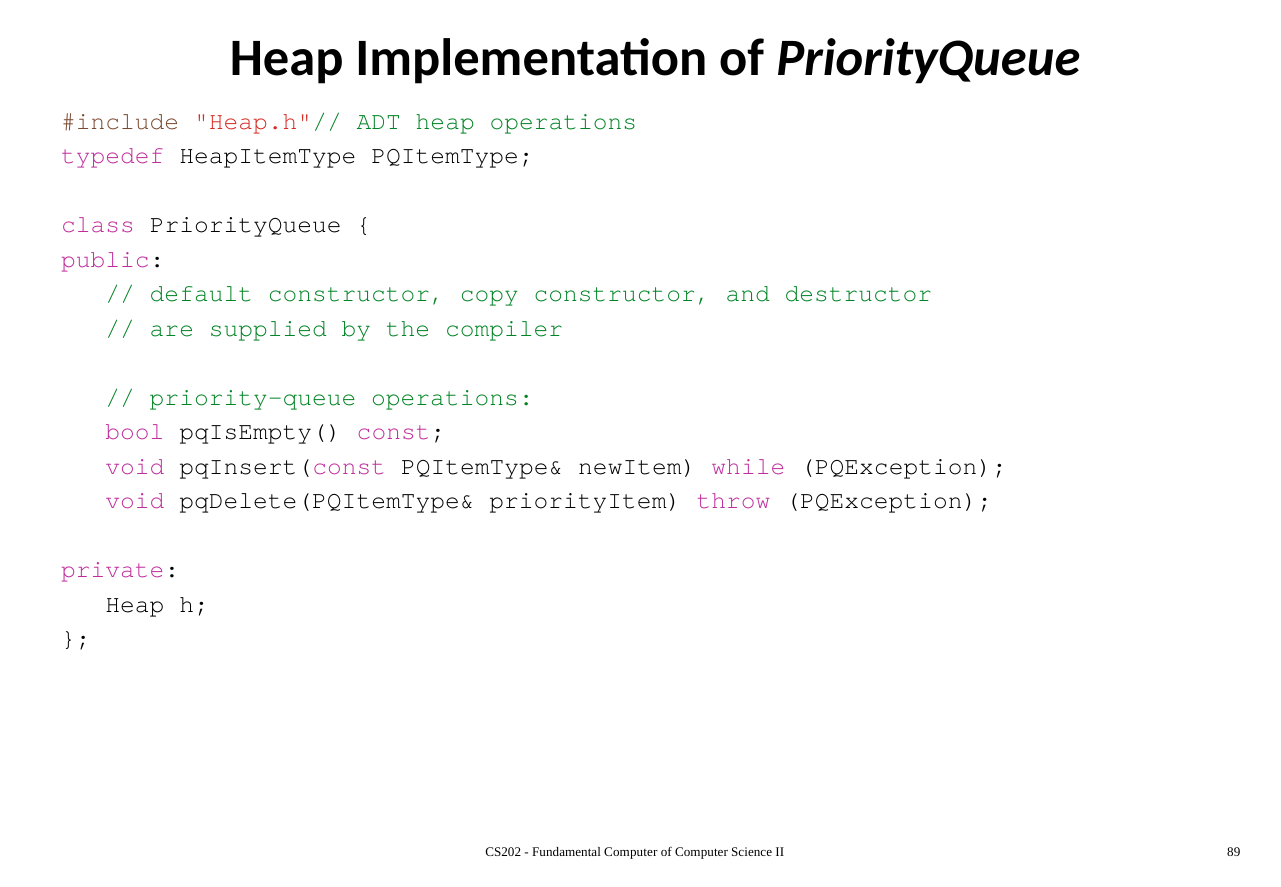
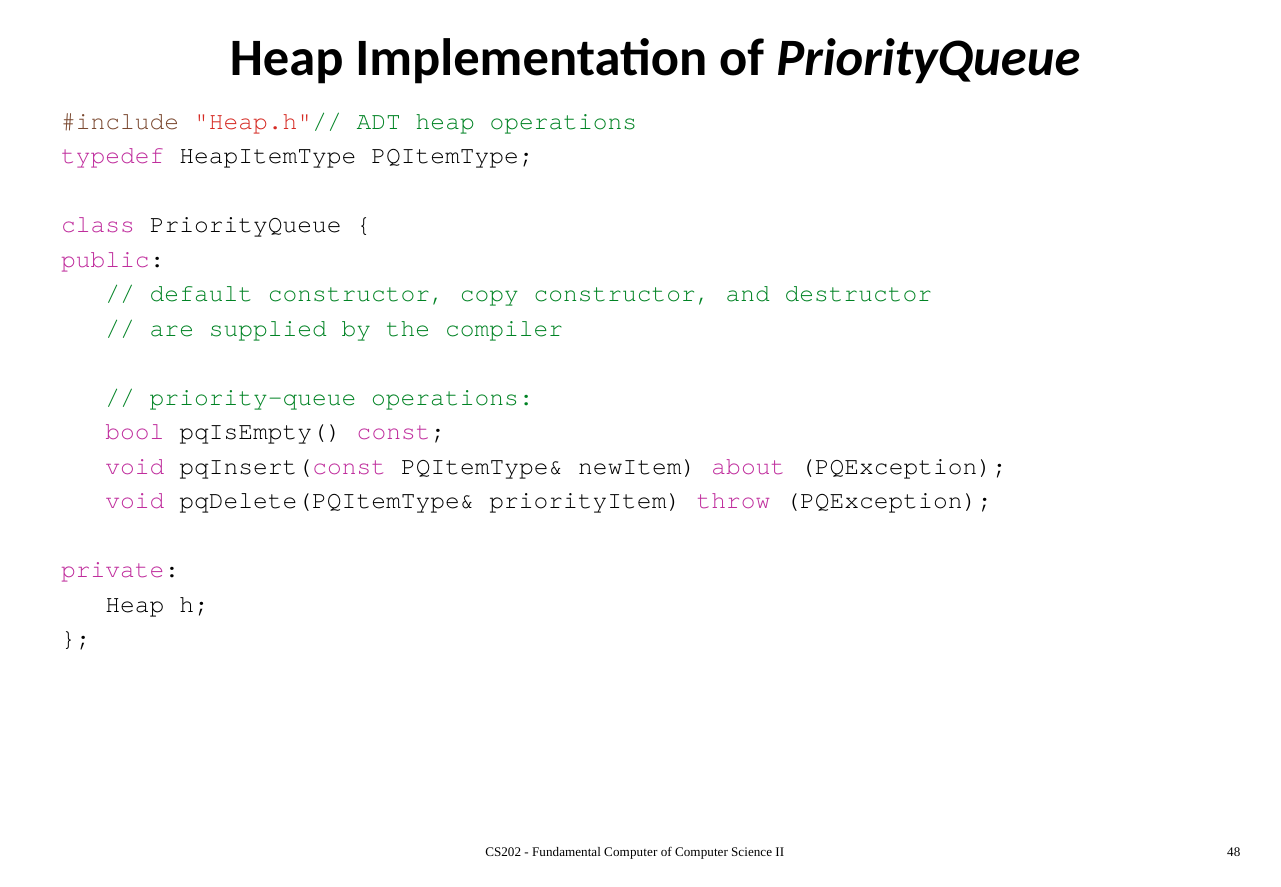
while: while -> about (748, 466)
89: 89 -> 48 (1234, 852)
